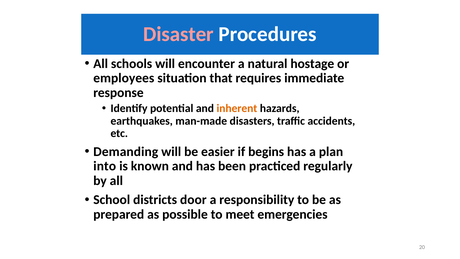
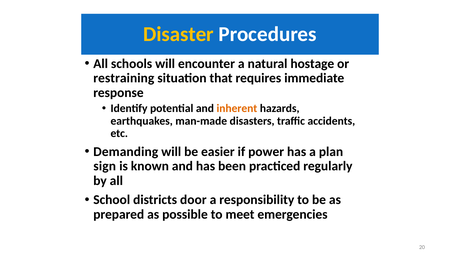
Disaster colour: pink -> yellow (178, 34)
employees: employees -> restraining (124, 78)
begins: begins -> power (266, 151)
into: into -> sign (105, 166)
